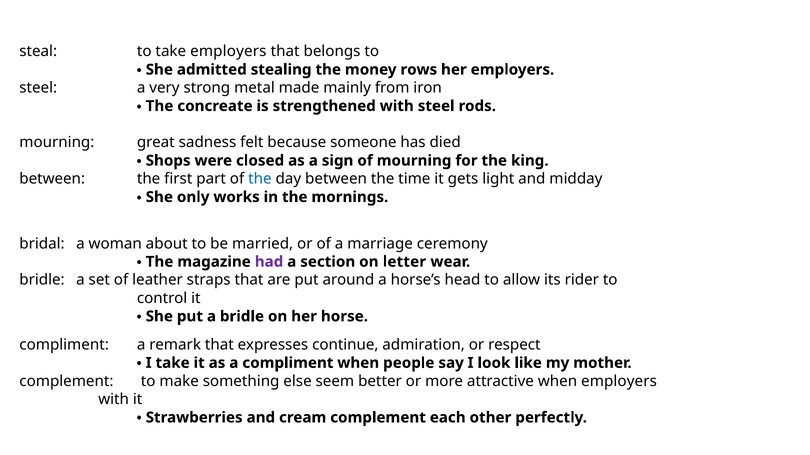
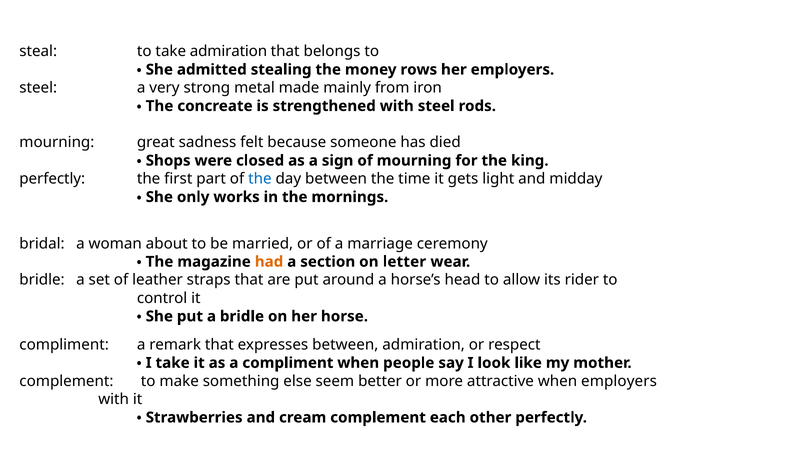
take employers: employers -> admiration (228, 51)
between: between -> perfectly (52, 179)
had colour: purple -> orange (269, 262)
expresses continue: continue -> between (345, 345)
